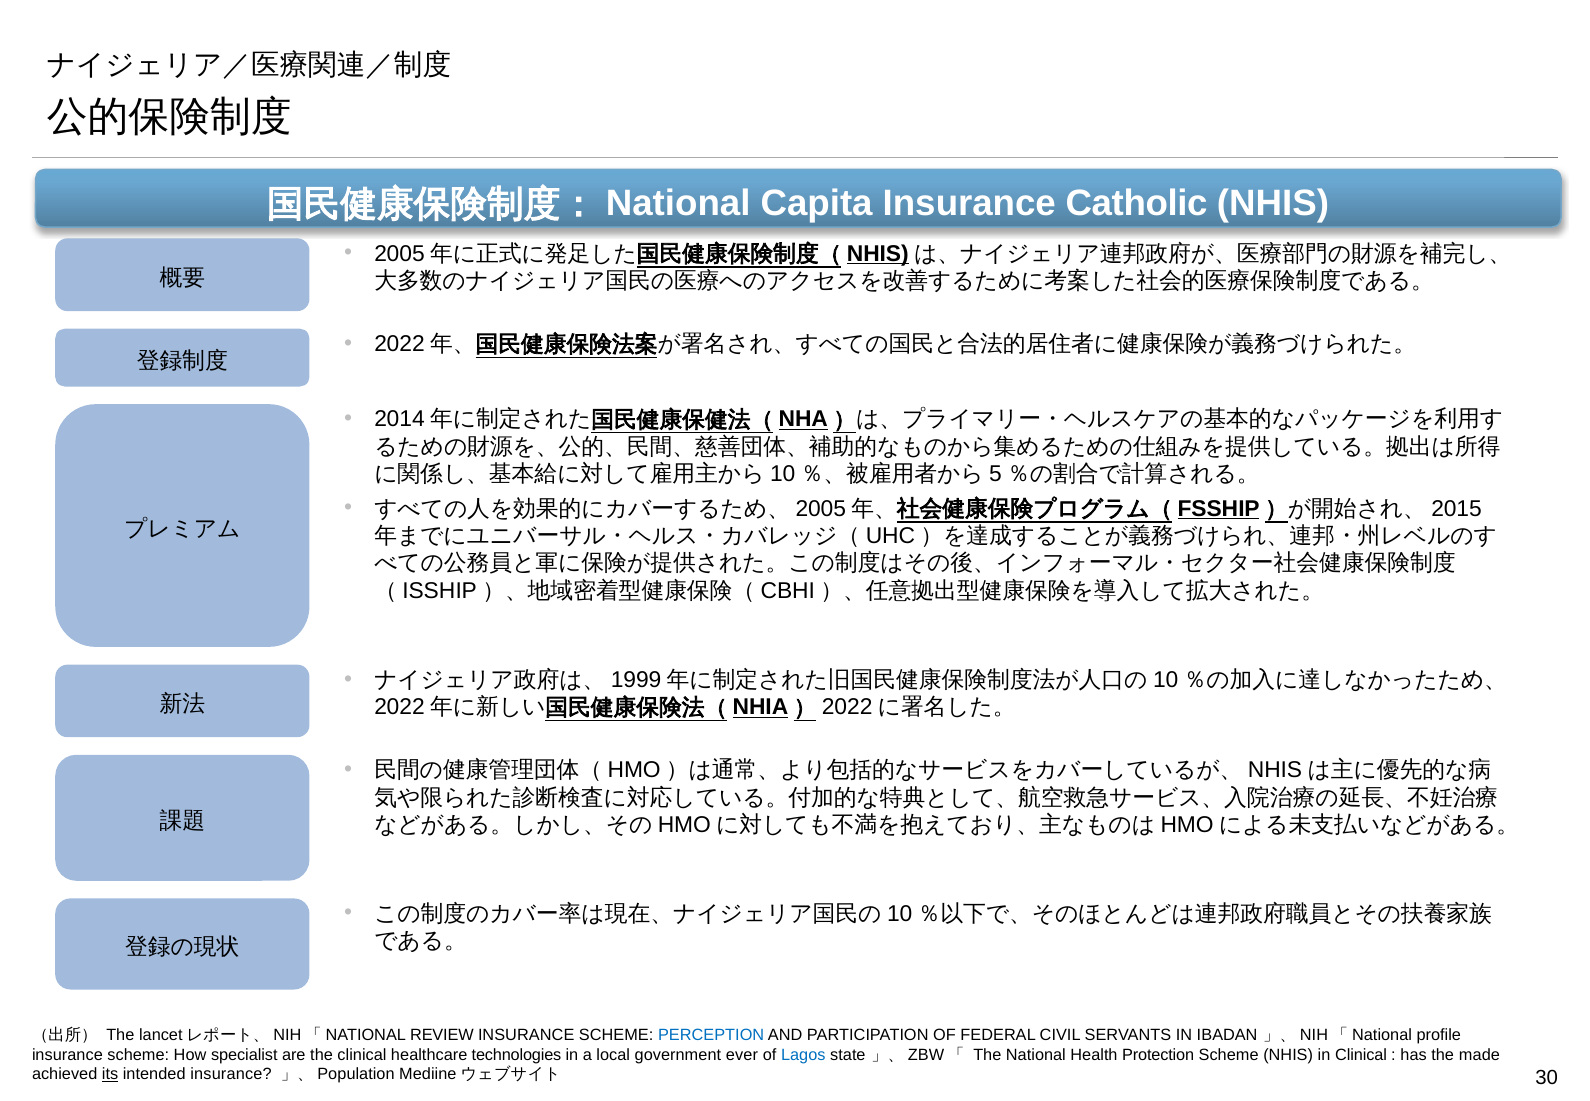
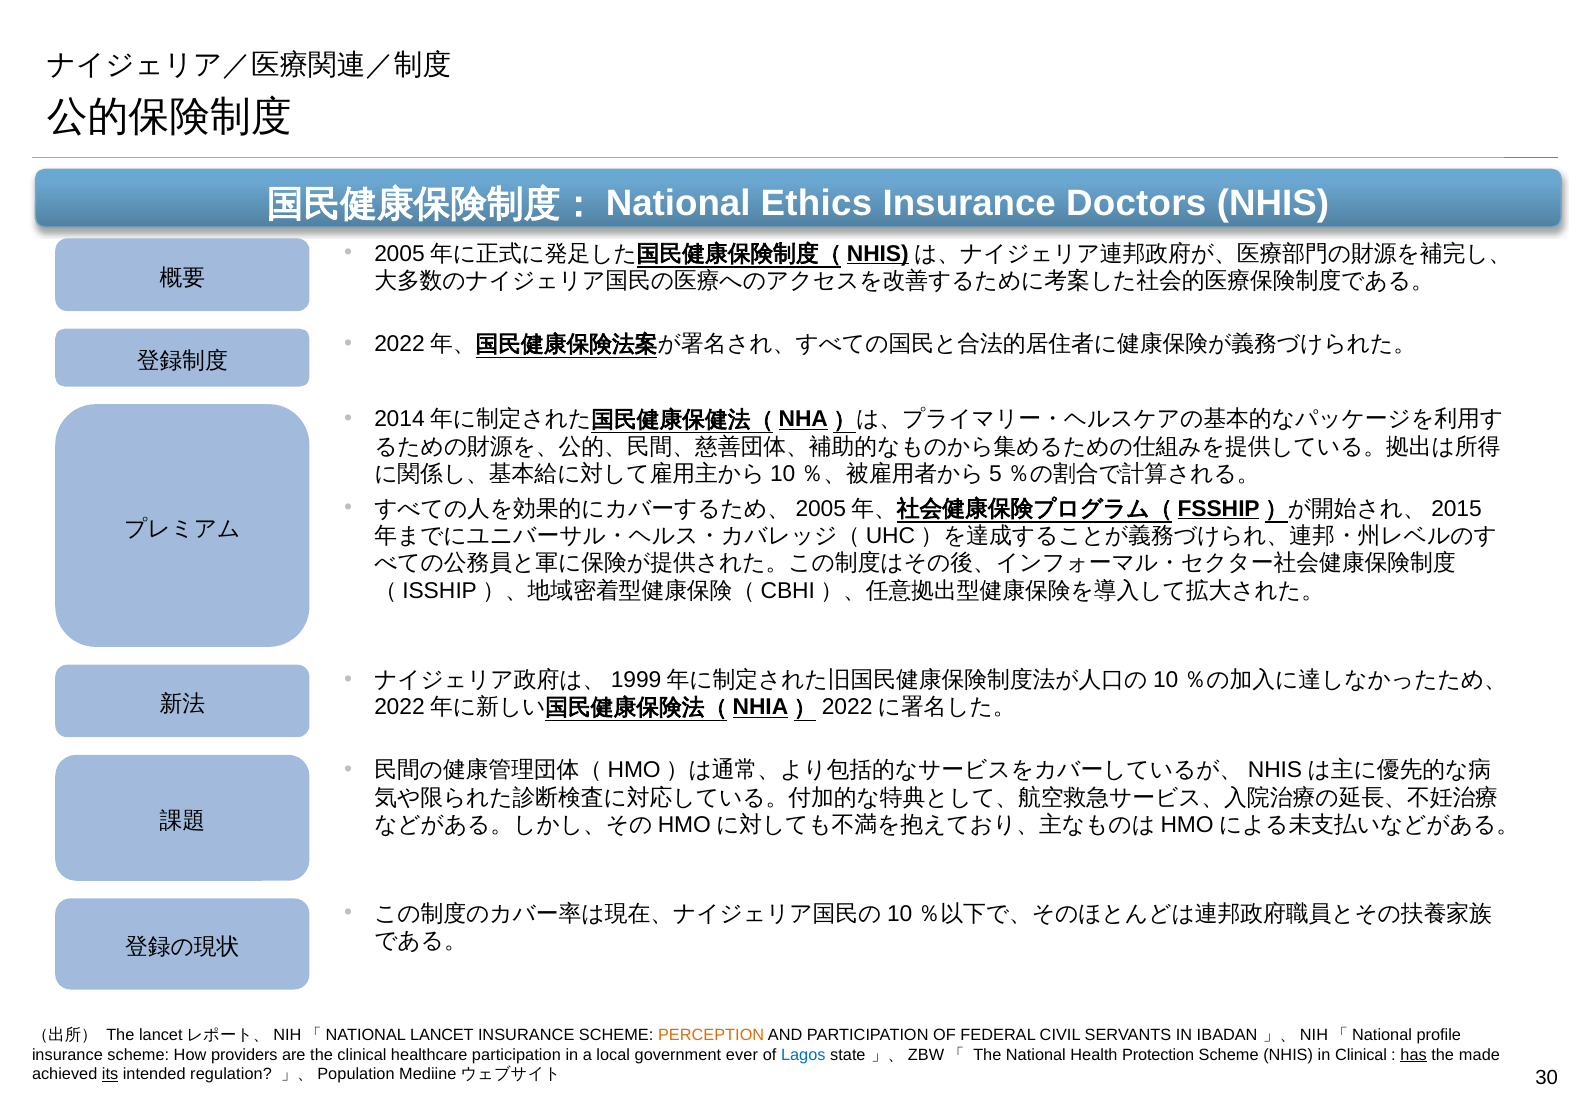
Capita: Capita -> Ethics (816, 204)
Catholic: Catholic -> Doctors (1136, 204)
REVIEW: REVIEW -> LANCET (442, 1035)
PERCEPTION colour: blue -> orange (711, 1035)
specialist: specialist -> providers (244, 1055)
healthcare technologies: technologies -> participation (516, 1055)
has underline: none -> present (1414, 1055)
intended insurance: insurance -> regulation (231, 1074)
